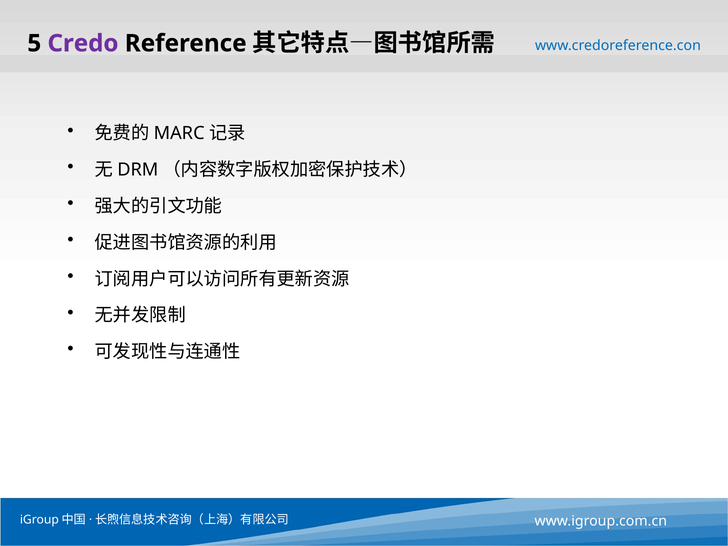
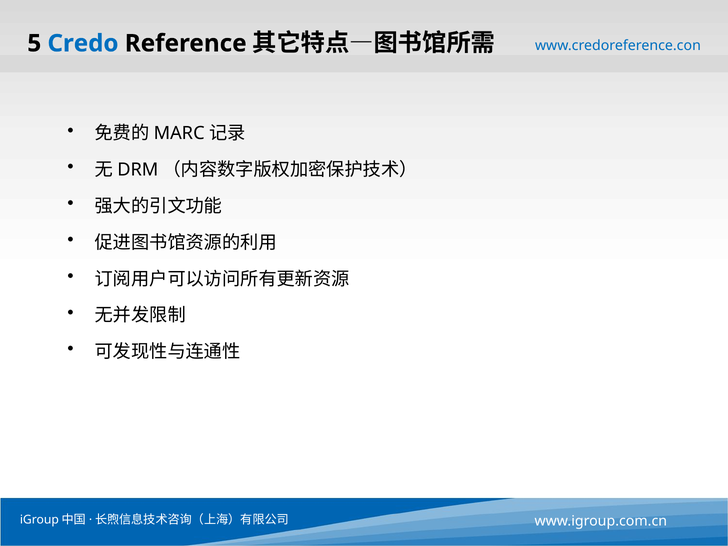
Credo colour: purple -> blue (83, 43)
